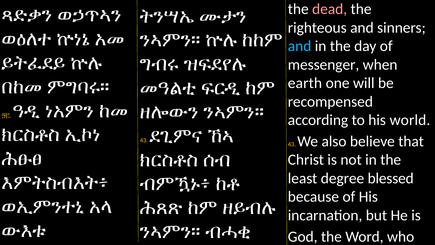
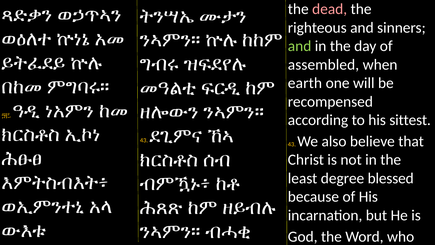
and colour: light blue -> light green (300, 46)
messenger: messenger -> assembled (323, 65)
world: world -> sittest (410, 120)
